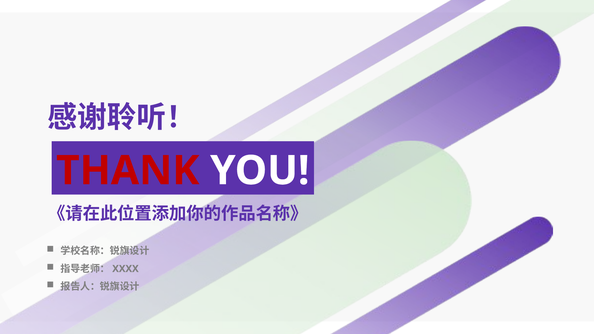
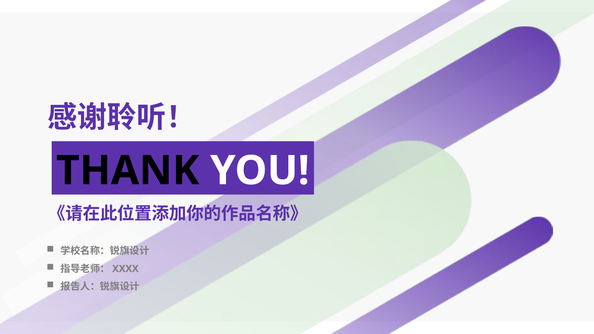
THANK colour: red -> black (128, 171)
